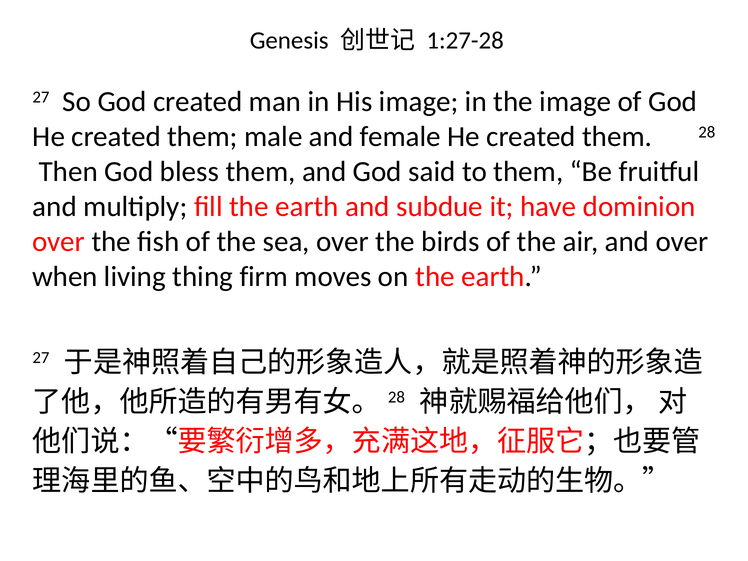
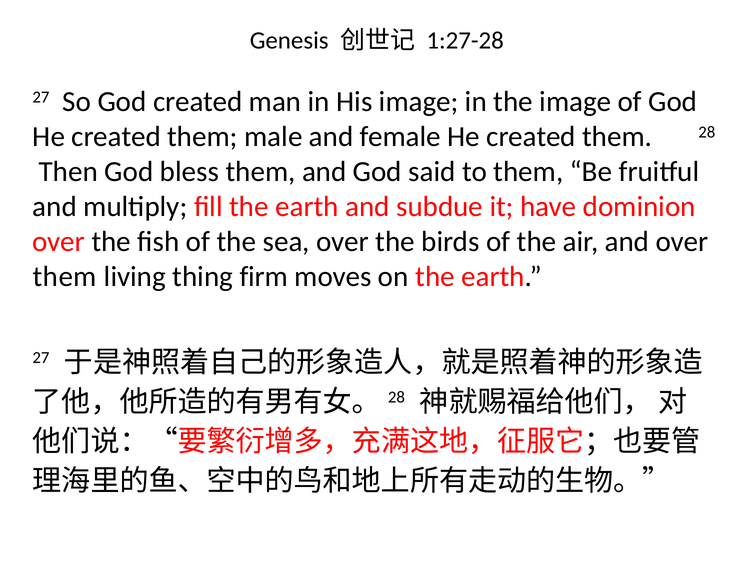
when: when -> them (65, 276)
